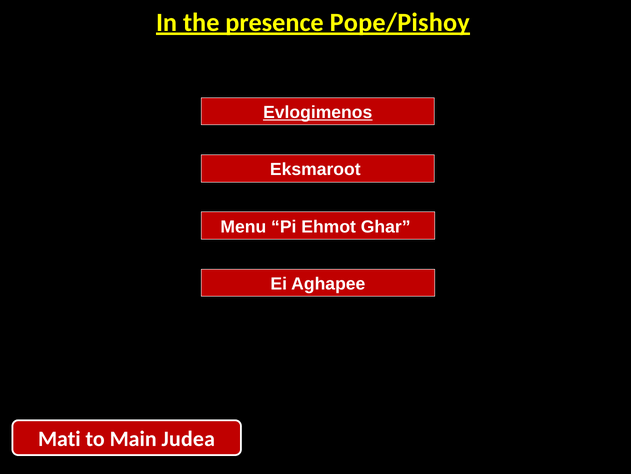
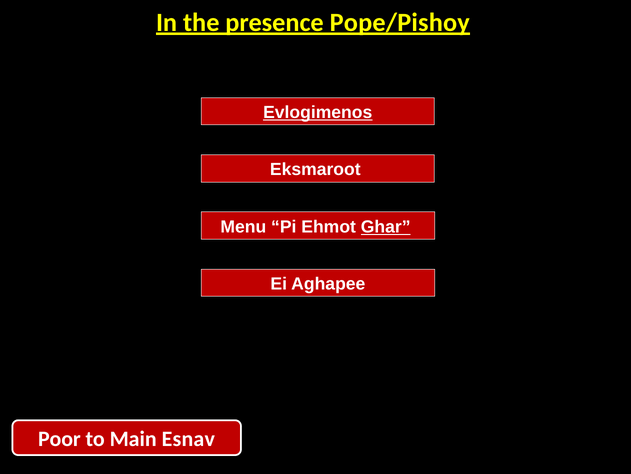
Ghar underline: none -> present (386, 226)
Mati: Mati -> Poor (59, 439)
Judea: Judea -> Esnav (188, 439)
